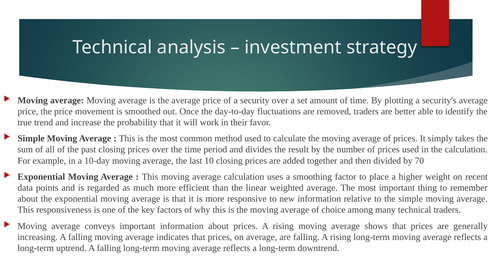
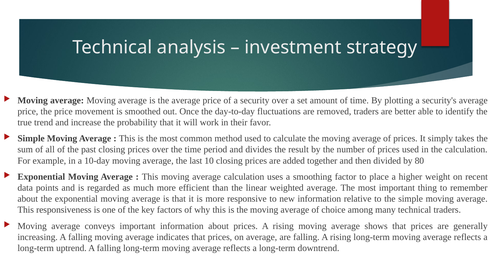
70: 70 -> 80 (419, 161)
